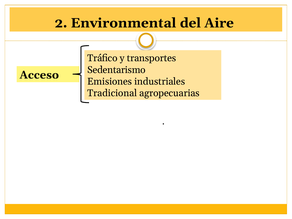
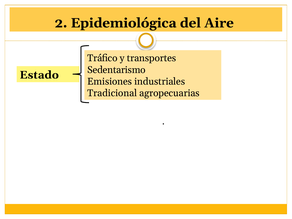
Environmental: Environmental -> Epidemiológica (124, 23)
Acceso: Acceso -> Estado (39, 75)
